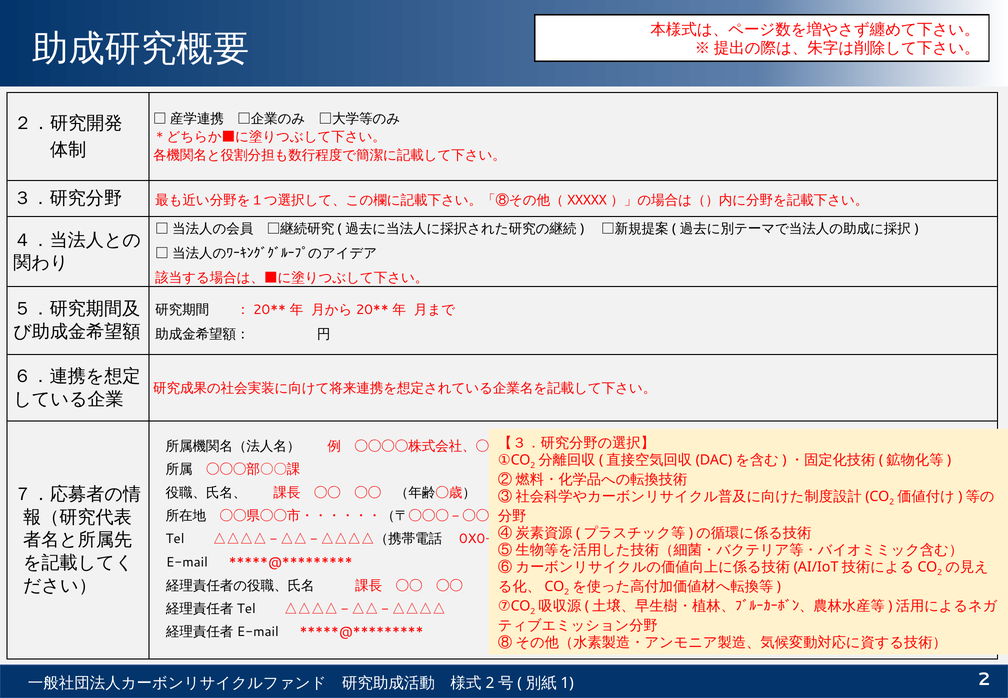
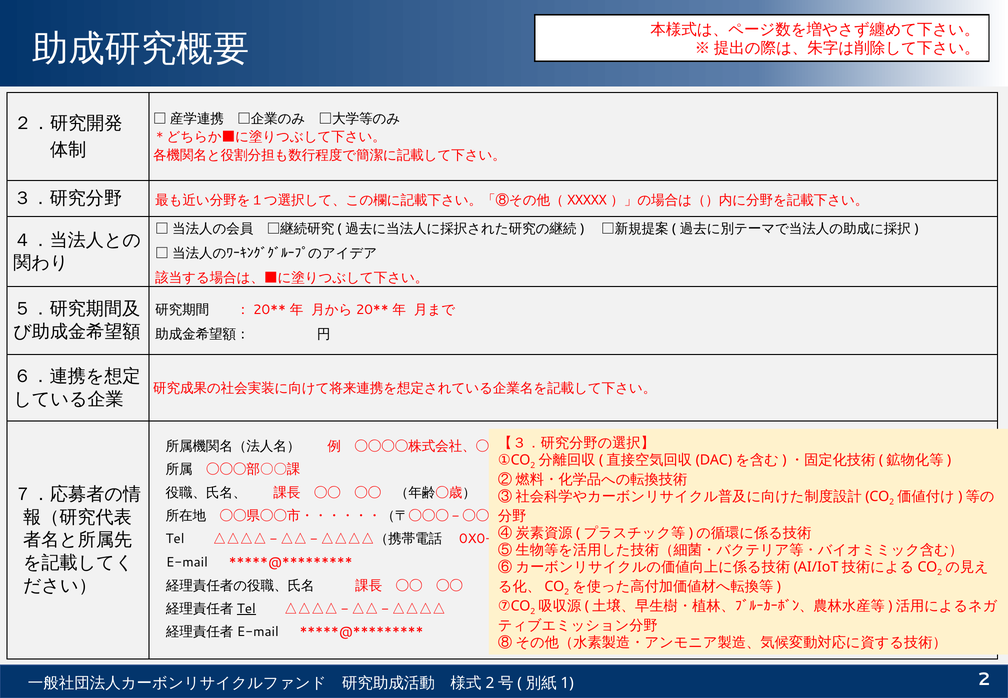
Tel underline: none -> present (246, 609)
